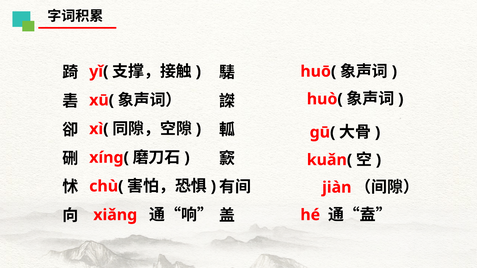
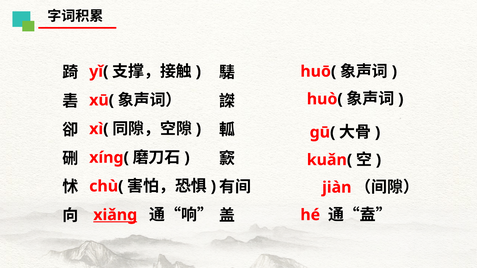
xiǎng underline: none -> present (115, 215)
